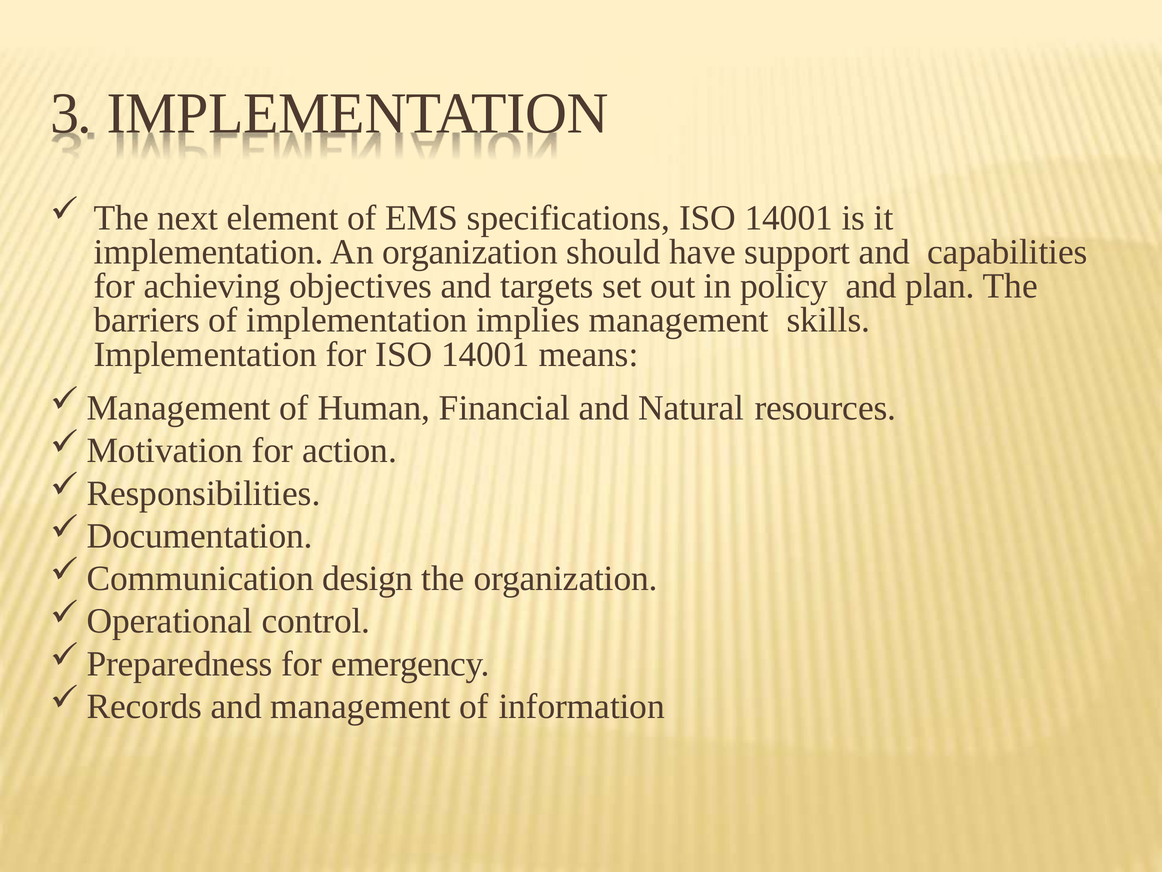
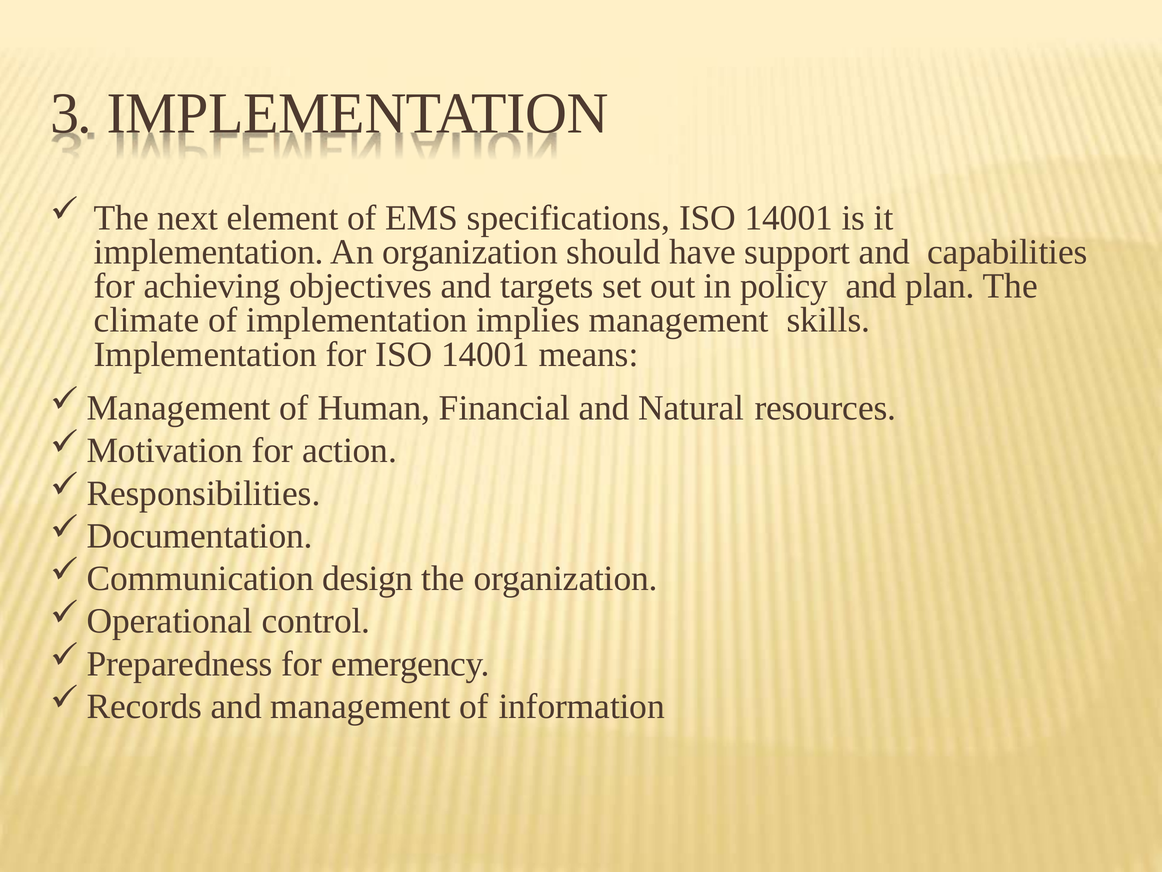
barriers: barriers -> climate (147, 320)
